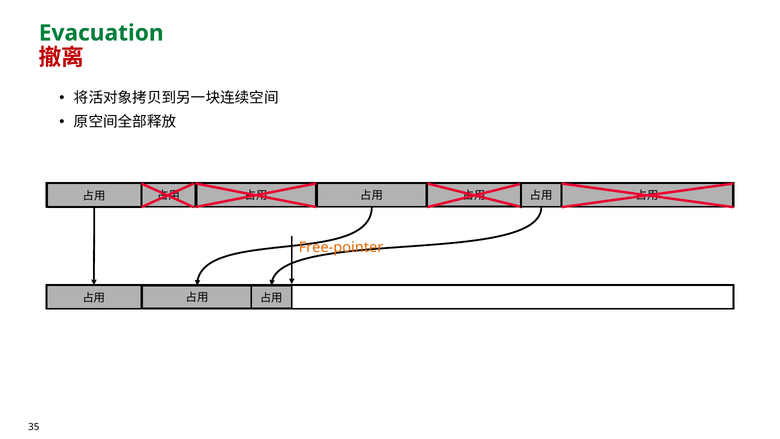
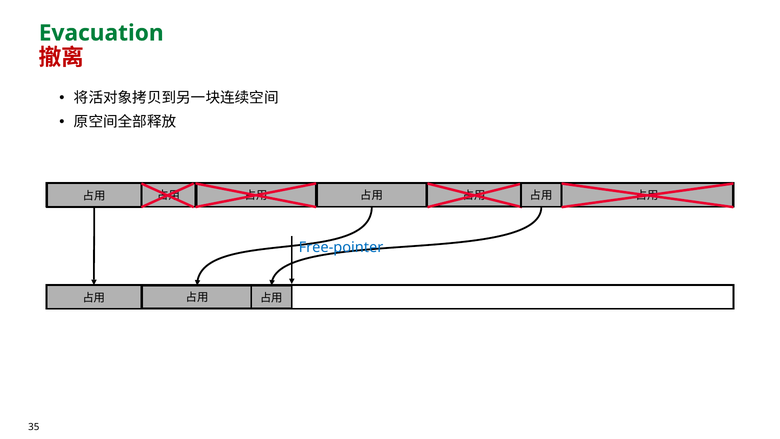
Free-pointer colour: orange -> blue (341, 247)
